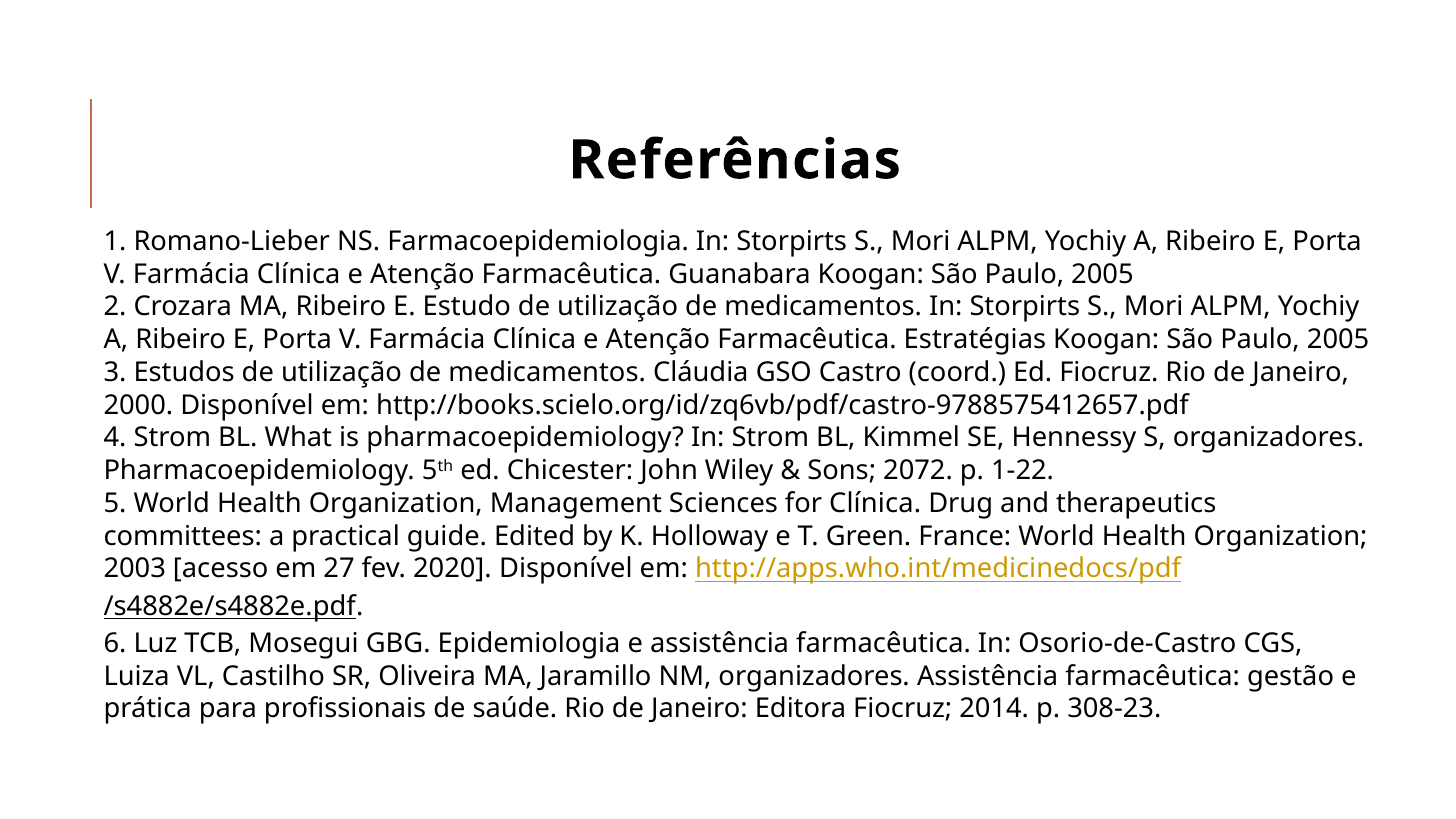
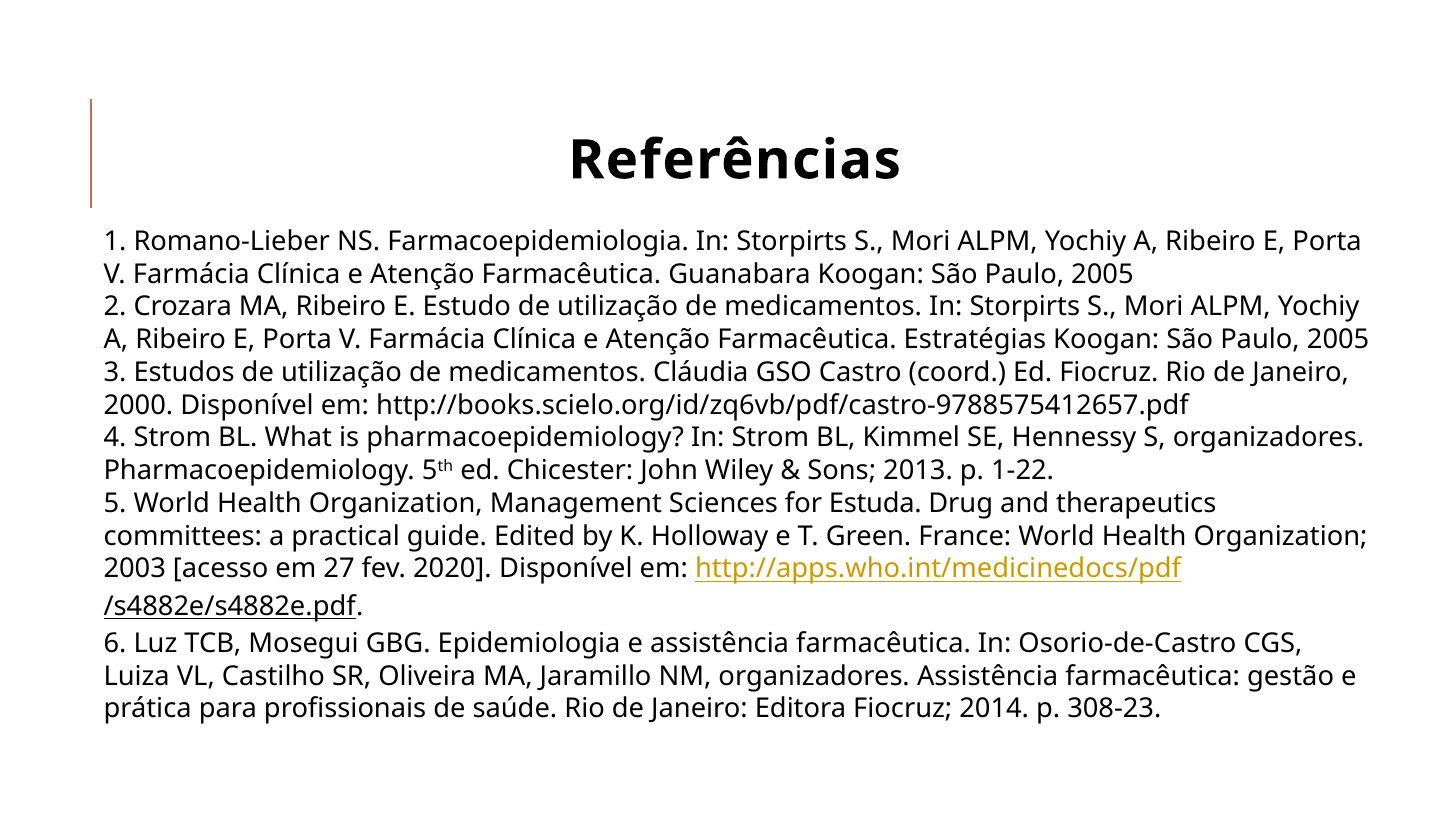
2072: 2072 -> 2013 (918, 471)
for Clínica: Clínica -> Estuda (875, 503)
